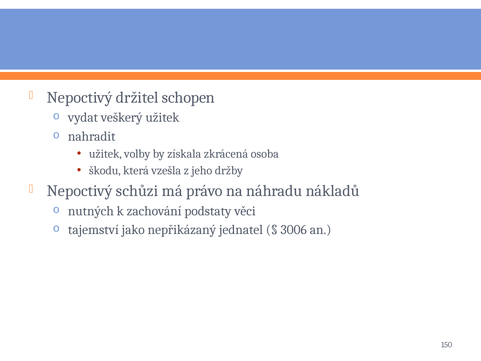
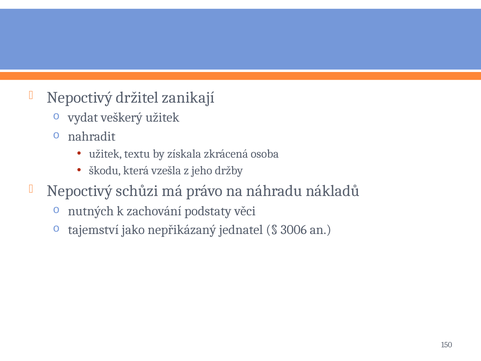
schopen: schopen -> zanikají (188, 97)
volby: volby -> textu (137, 154)
